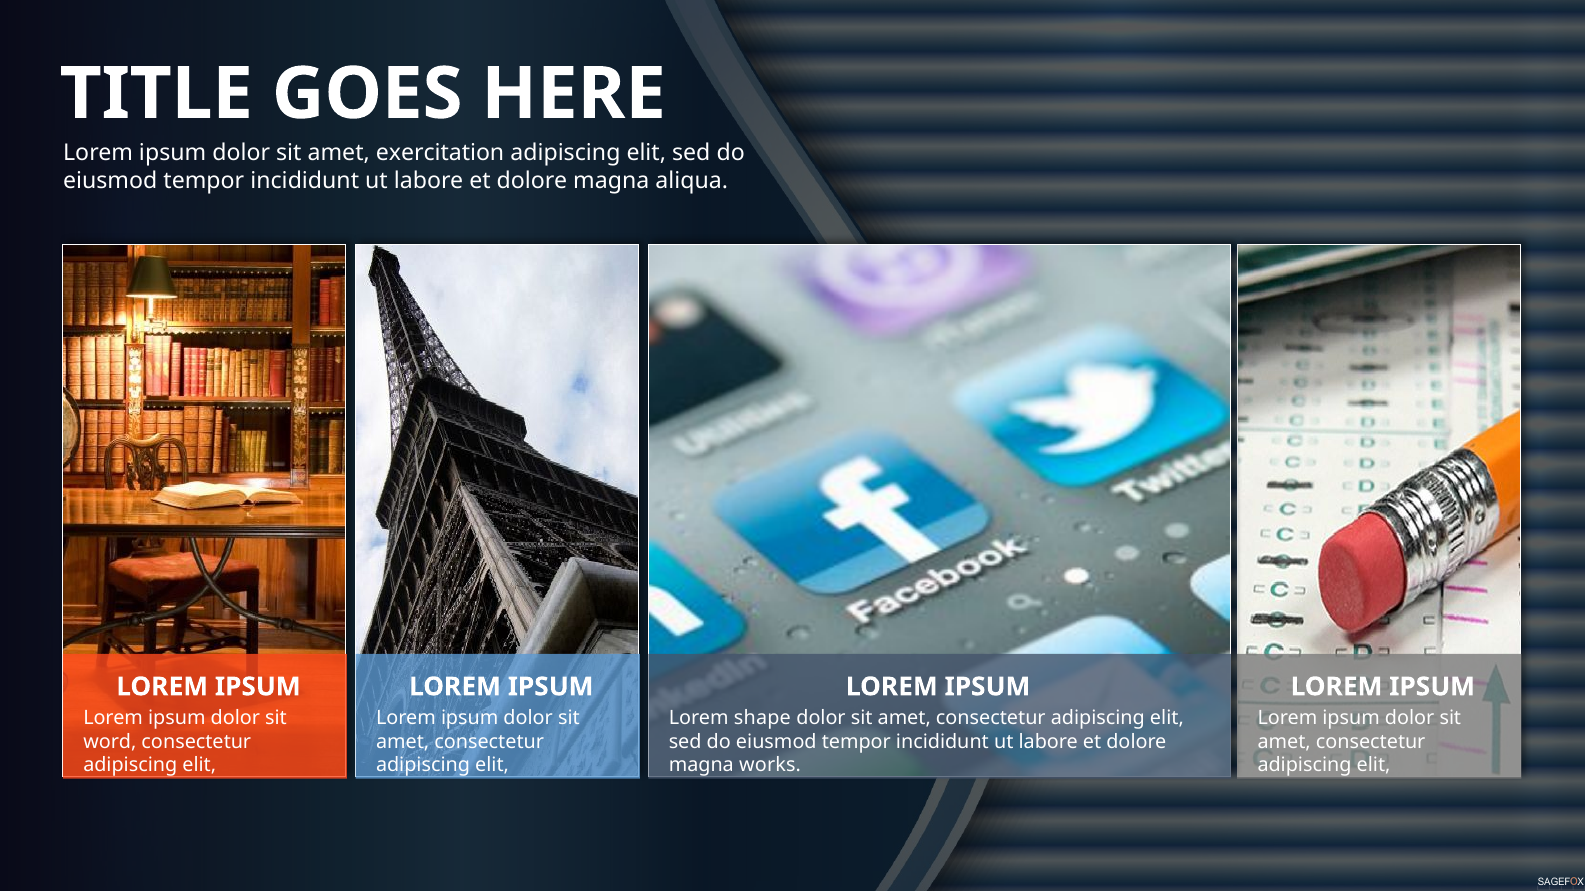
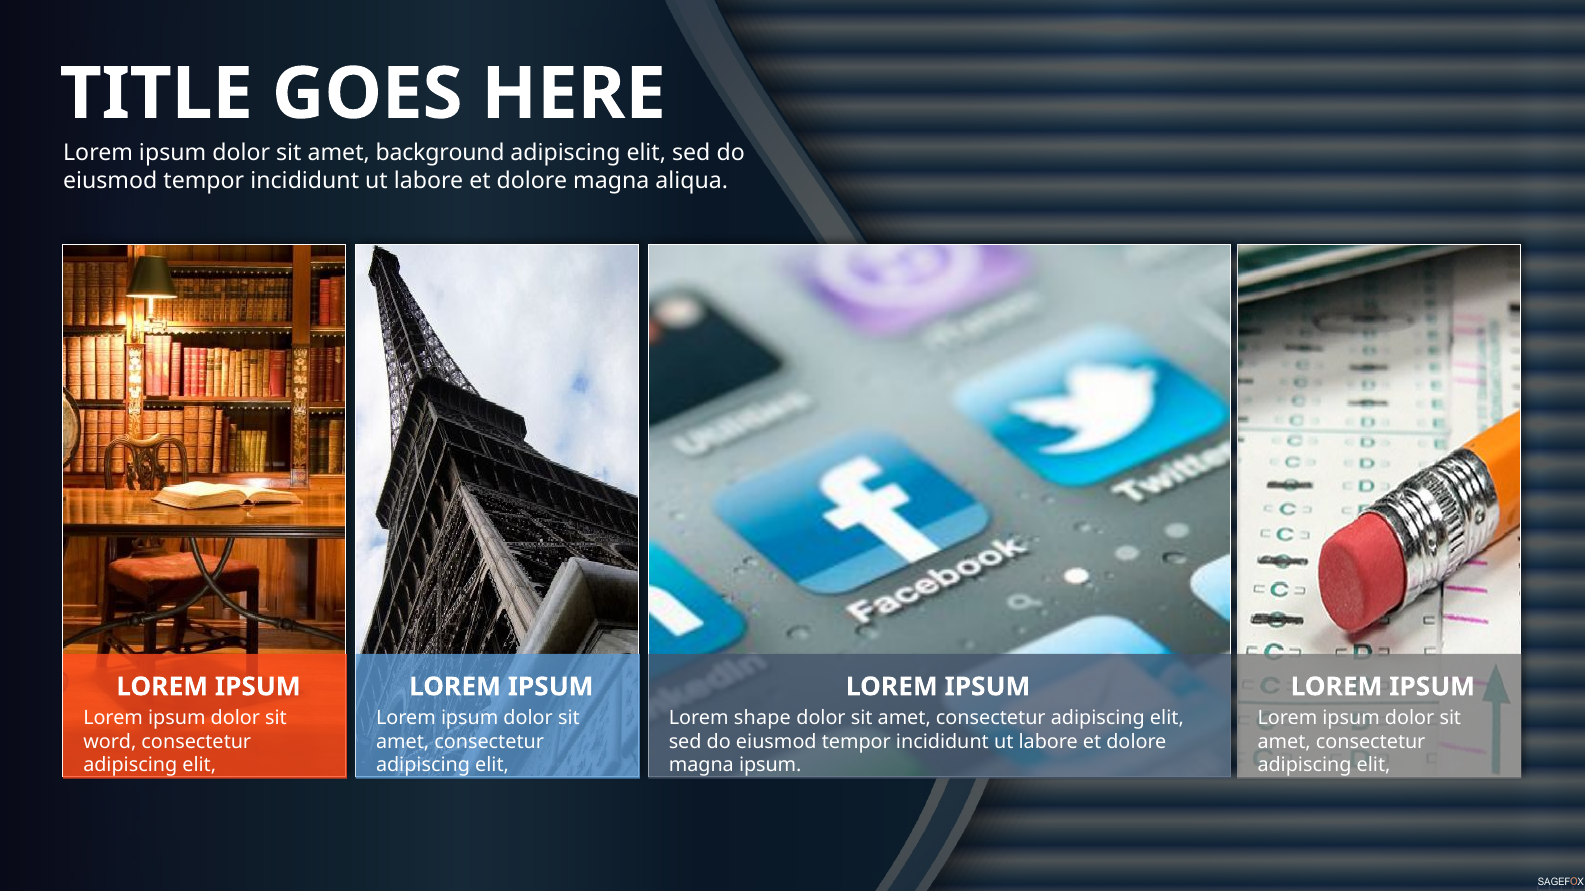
exercitation: exercitation -> background (440, 153)
magna works: works -> ipsum (770, 766)
